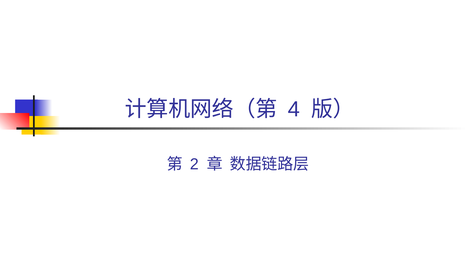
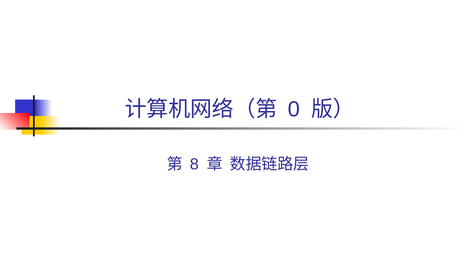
4: 4 -> 0 (294, 109)
2: 2 -> 8 (194, 164)
